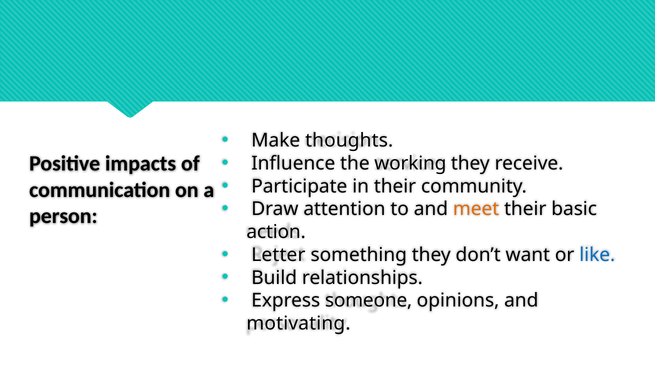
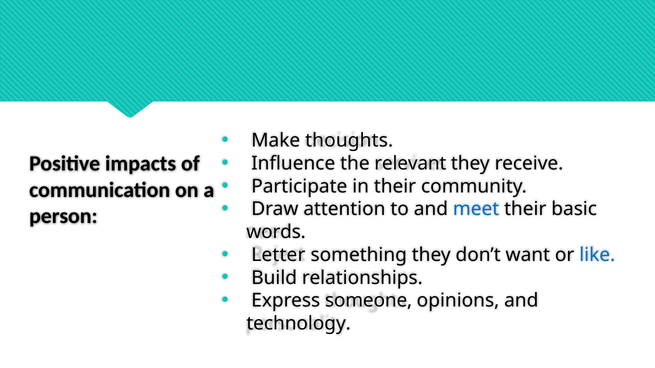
working: working -> relevant (410, 164)
meet colour: orange -> blue (476, 209)
action: action -> words (276, 232)
motivating: motivating -> technology (299, 324)
